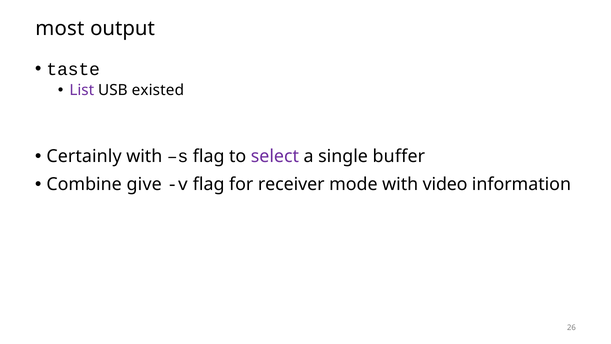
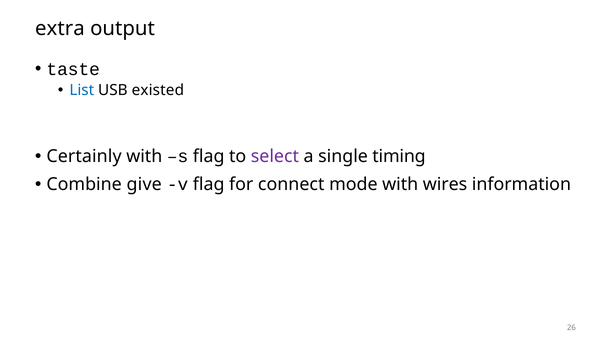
most: most -> extra (60, 29)
List colour: purple -> blue (82, 90)
buffer: buffer -> timing (399, 156)
receiver: receiver -> connect (291, 184)
video: video -> wires (445, 184)
